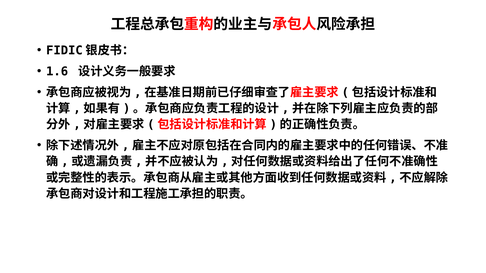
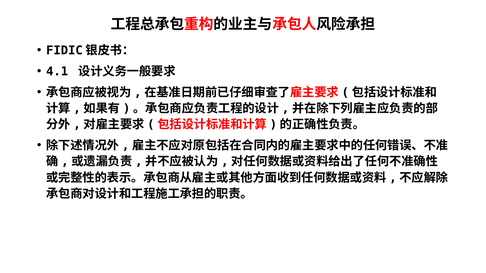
1.6: 1.6 -> 4.1 (57, 72)
